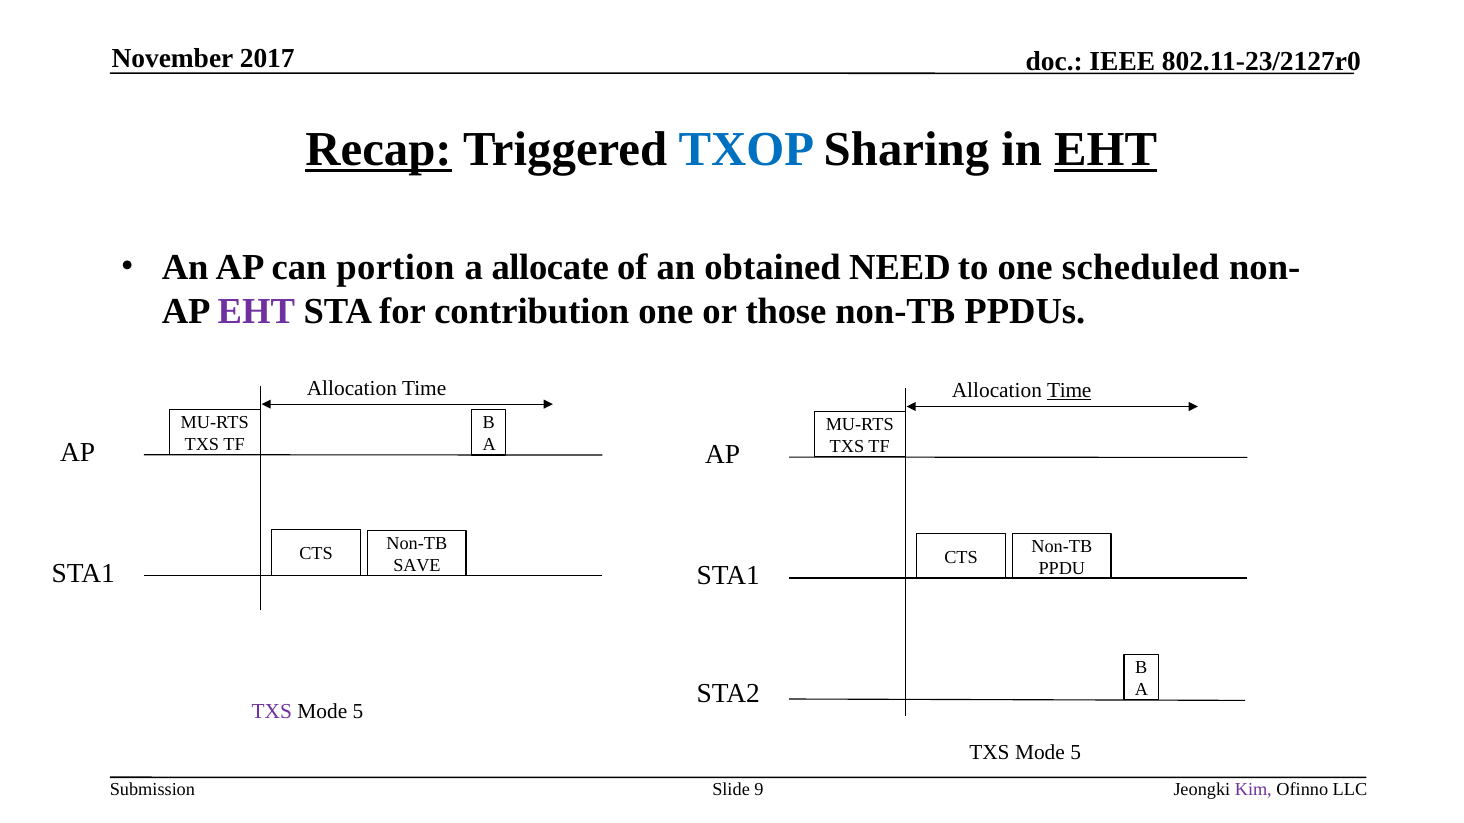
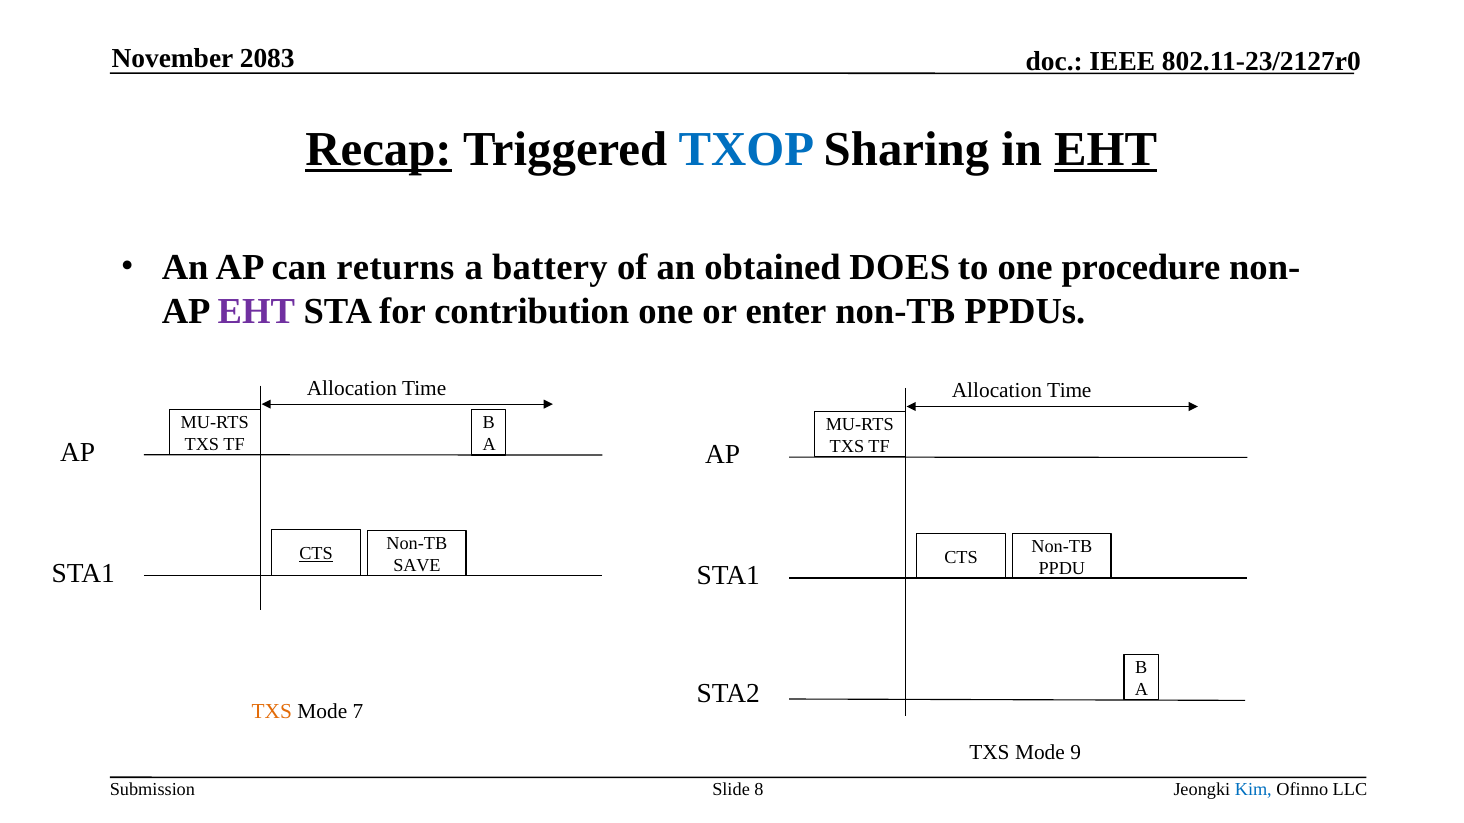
2017: 2017 -> 2083 (267, 58)
portion: portion -> returns (395, 268)
allocate: allocate -> battery (550, 268)
NEED: NEED -> DOES (900, 268)
scheduled: scheduled -> procedure (1141, 268)
those: those -> enter (786, 312)
Time underline: present -> none (1069, 391)
CTS underline: none -> present (316, 554)
TXS colour: purple -> orange (272, 712)
5: 5 -> 7 (358, 712)
5: 5 -> 9 (1076, 752)
9: 9 -> 8 (759, 790)
Kim colour: purple -> blue (1253, 790)
